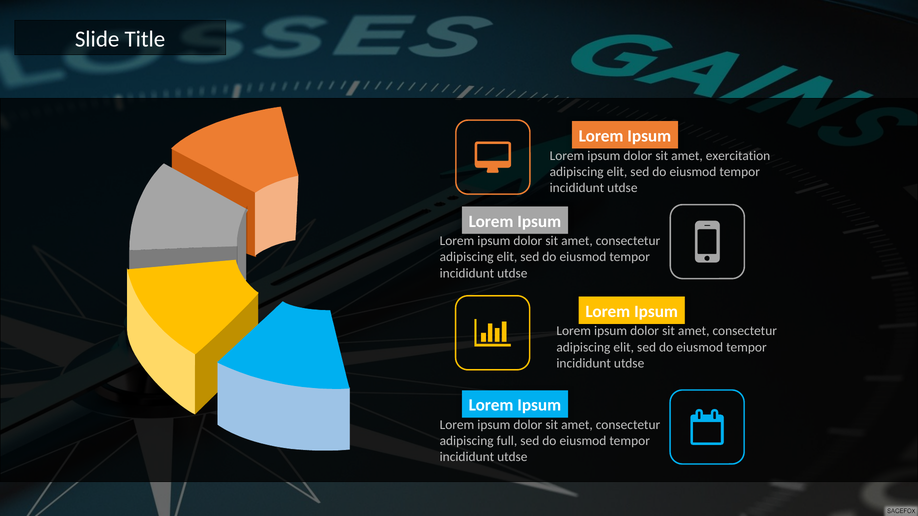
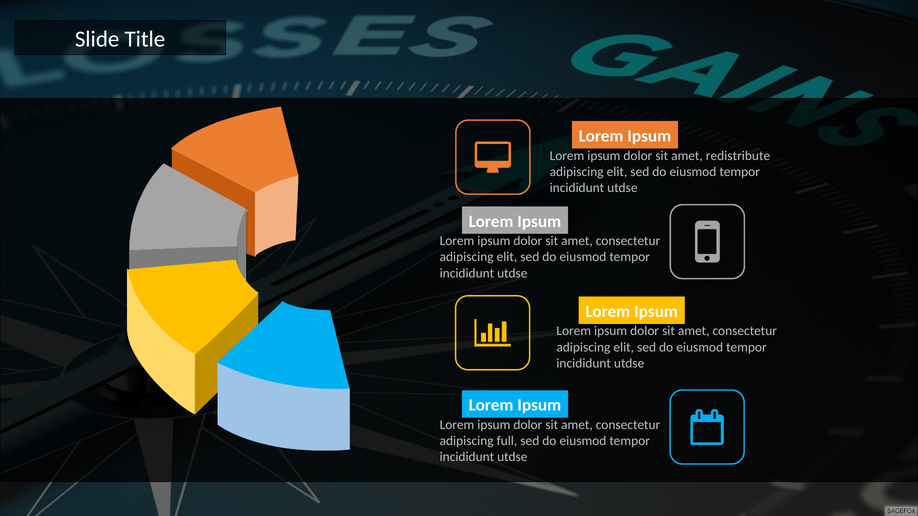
exercitation: exercitation -> redistribute (738, 156)
